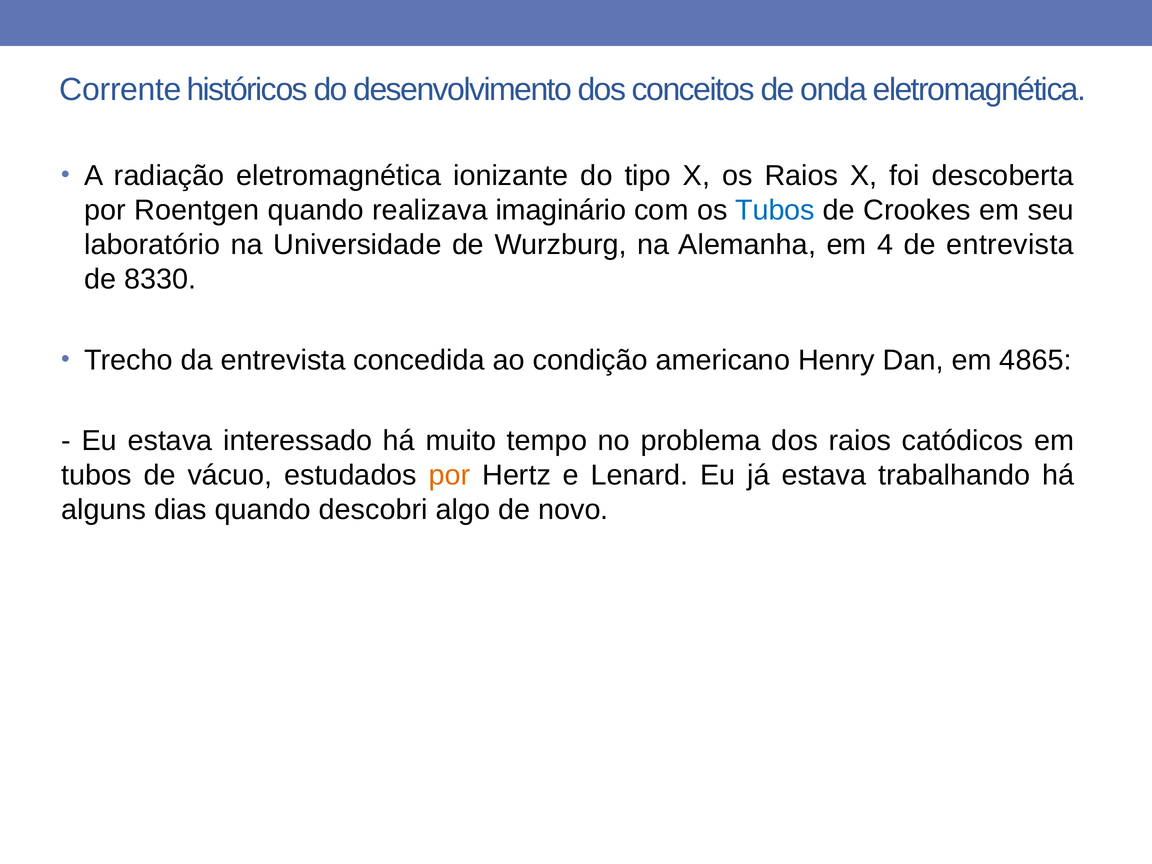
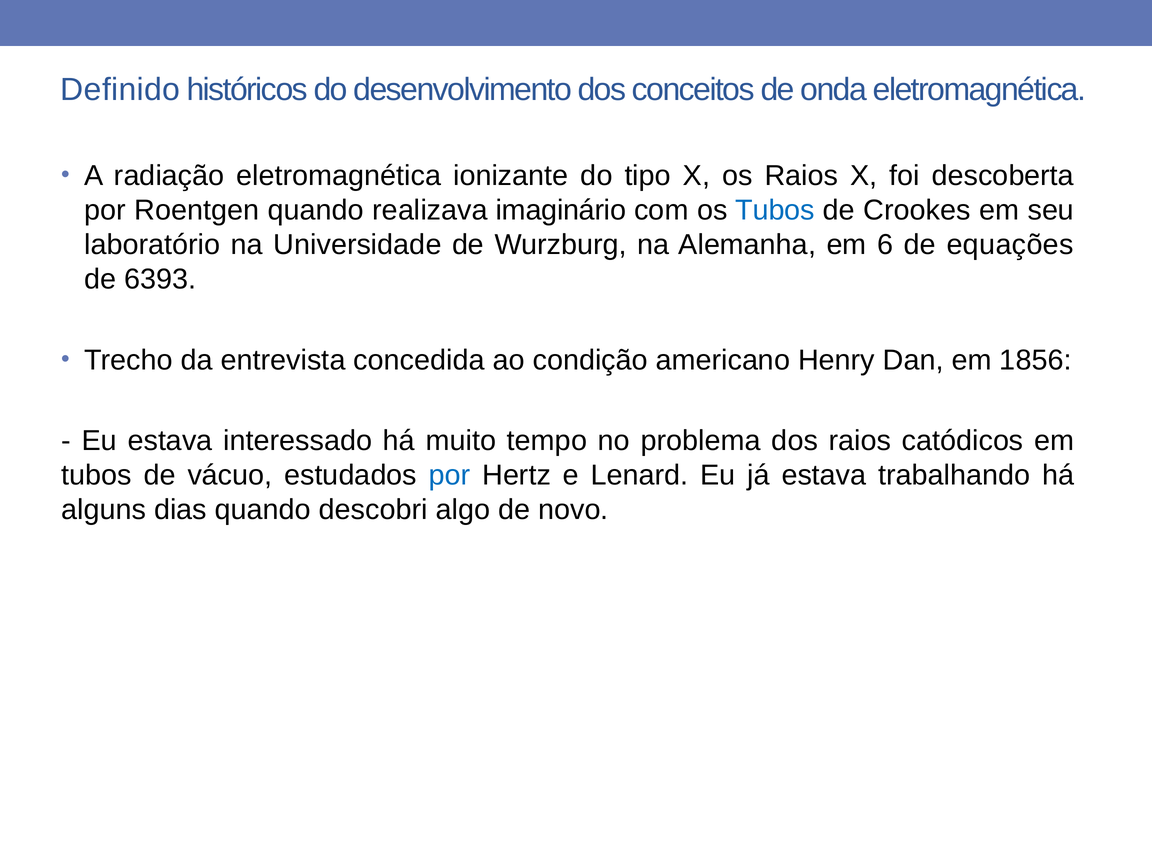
Corrente: Corrente -> Definido (120, 89)
4: 4 -> 6 (885, 245)
de entrevista: entrevista -> equações (1010, 245)
8330: 8330 -> 6393 (160, 279)
4865: 4865 -> 1856 (1036, 360)
por colour: orange -> blue (450, 475)
